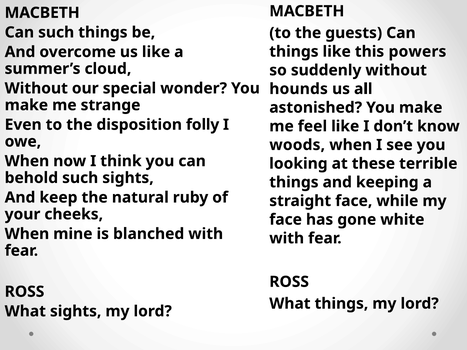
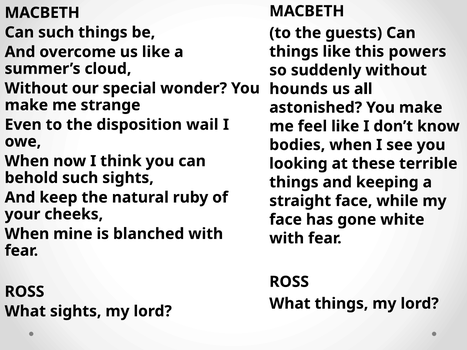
folly: folly -> wail (202, 125)
woods: woods -> bodies (297, 145)
